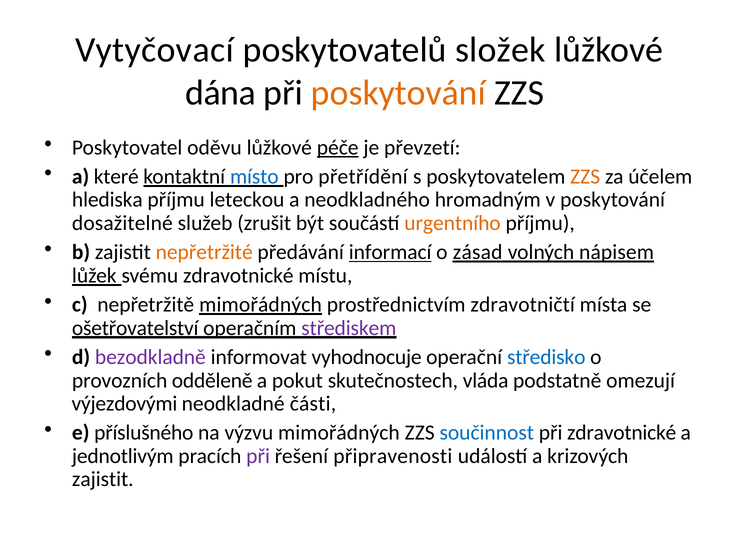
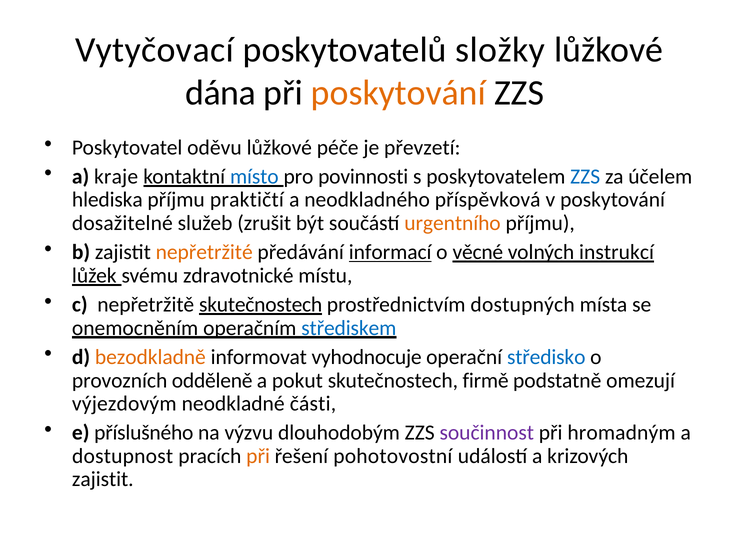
složek: složek -> složky (500, 50)
péče underline: present -> none (338, 147)
které: které -> kraje (116, 176)
přetřídění: přetřídění -> povinnosti (363, 176)
ZZS colour: orange -> blue (585, 176)
leteckou: leteckou -> praktičtí (247, 200)
hromadným: hromadným -> příspěvková (488, 200)
zásad: zásad -> věcné (478, 252)
nápisem: nápisem -> instrukcí (617, 252)
nepřetržitě mimořádných: mimořádných -> skutečnostech (261, 304)
zdravotničtí: zdravotničtí -> dostupných (523, 304)
ošetřovatelství: ošetřovatelství -> onemocněním (135, 328)
střediskem colour: purple -> blue (349, 328)
bezodkladně colour: purple -> orange (150, 357)
vláda: vláda -> firmě (486, 380)
výjezdovými: výjezdovými -> výjezdovým (124, 403)
výzvu mimořádných: mimořádných -> dlouhodobým (339, 432)
součinnost colour: blue -> purple (487, 432)
při zdravotnické: zdravotnické -> hromadným (621, 432)
jednotlivým: jednotlivým -> dostupnost (123, 456)
při colour: purple -> orange (258, 456)
připravenosti: připravenosti -> pohotovostní (393, 456)
